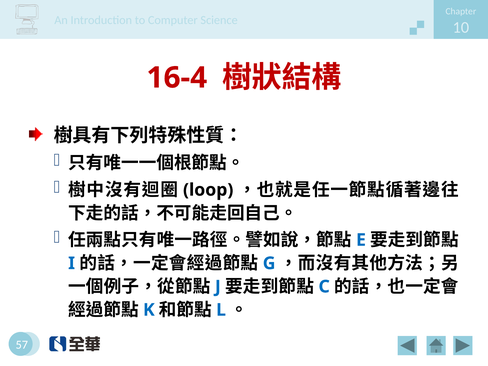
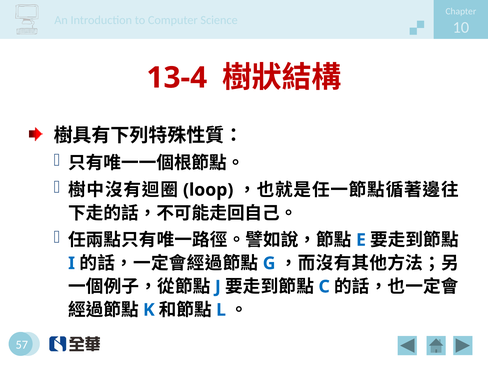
16-4: 16-4 -> 13-4 (177, 78)
